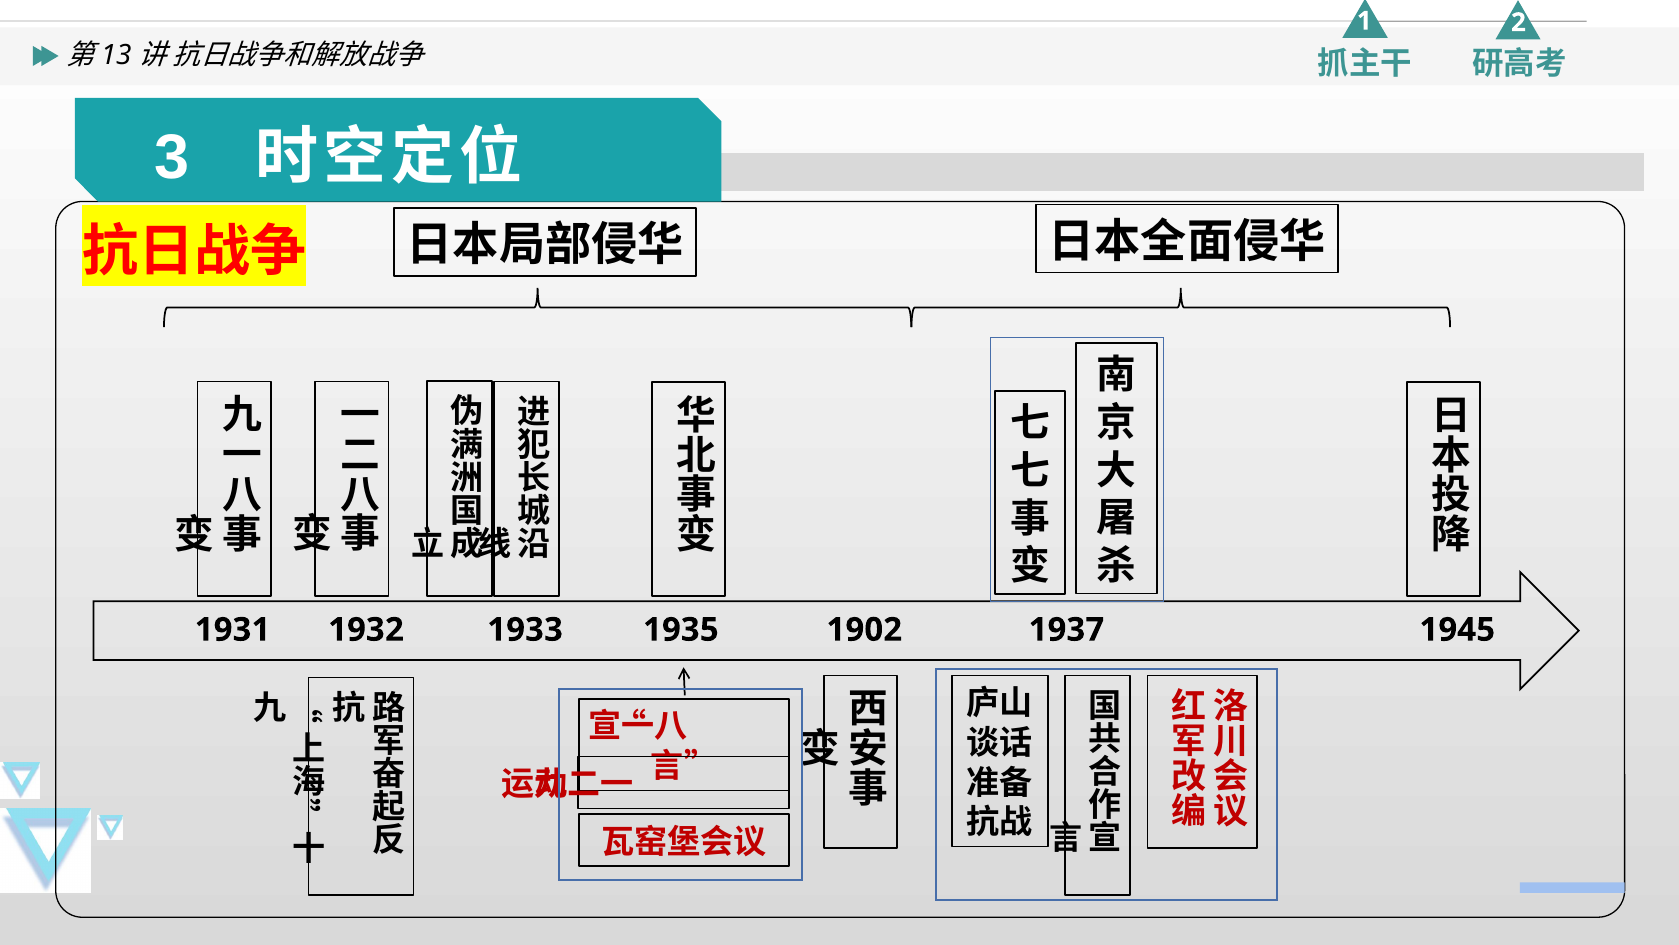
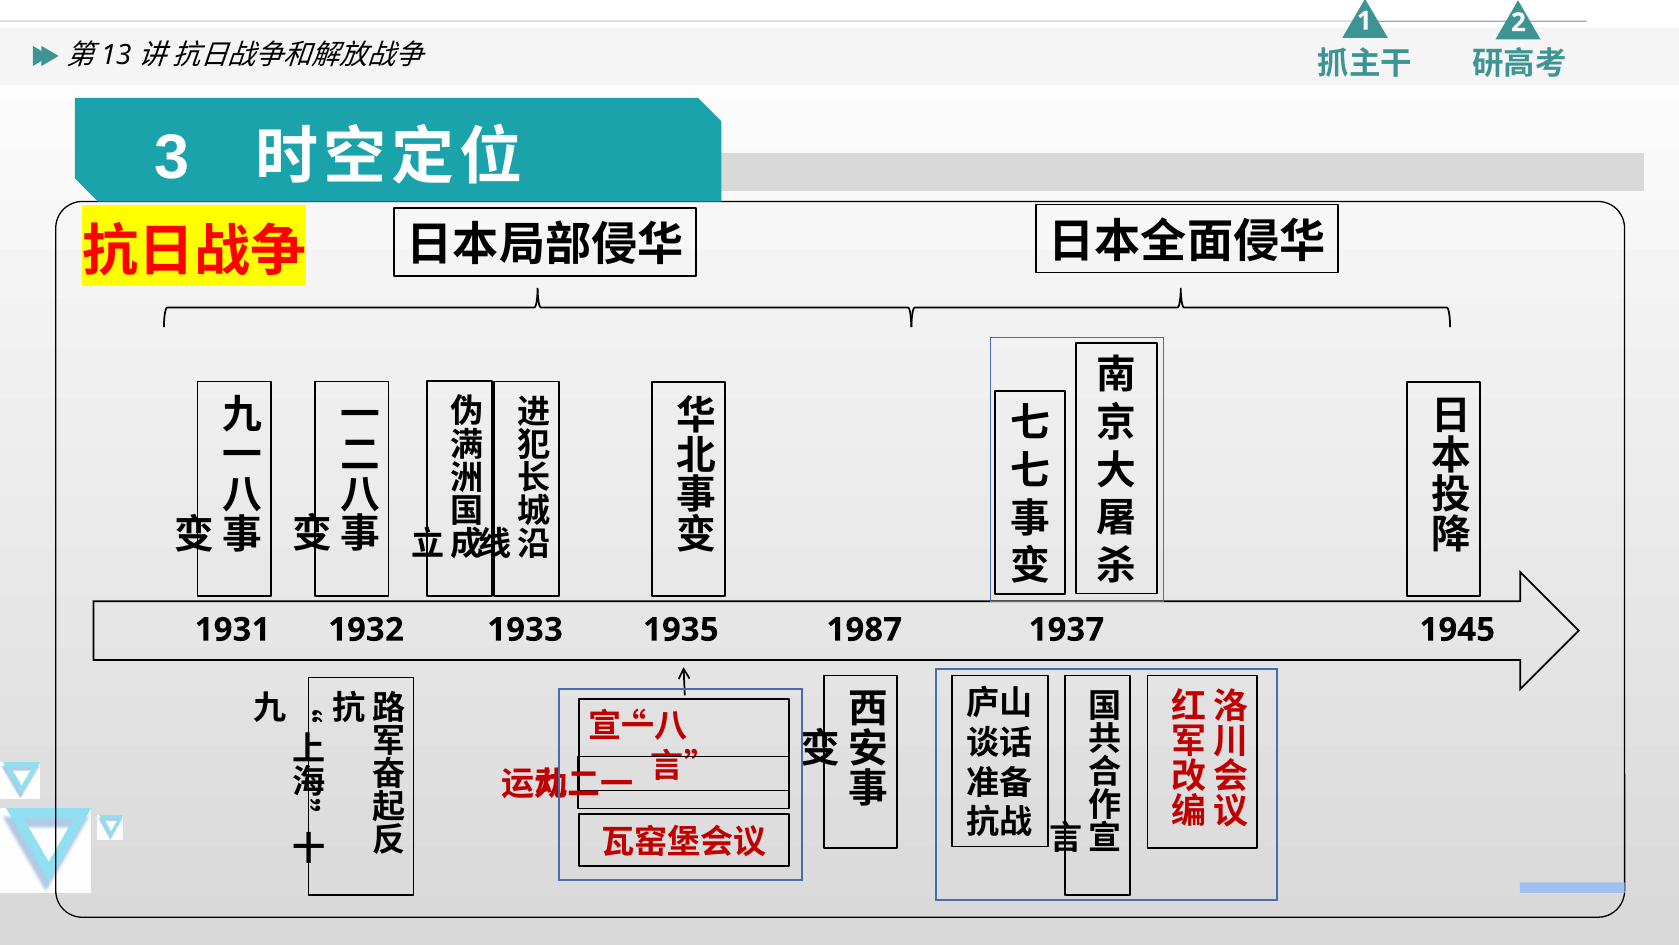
1902: 1902 -> 1987 (864, 629)
